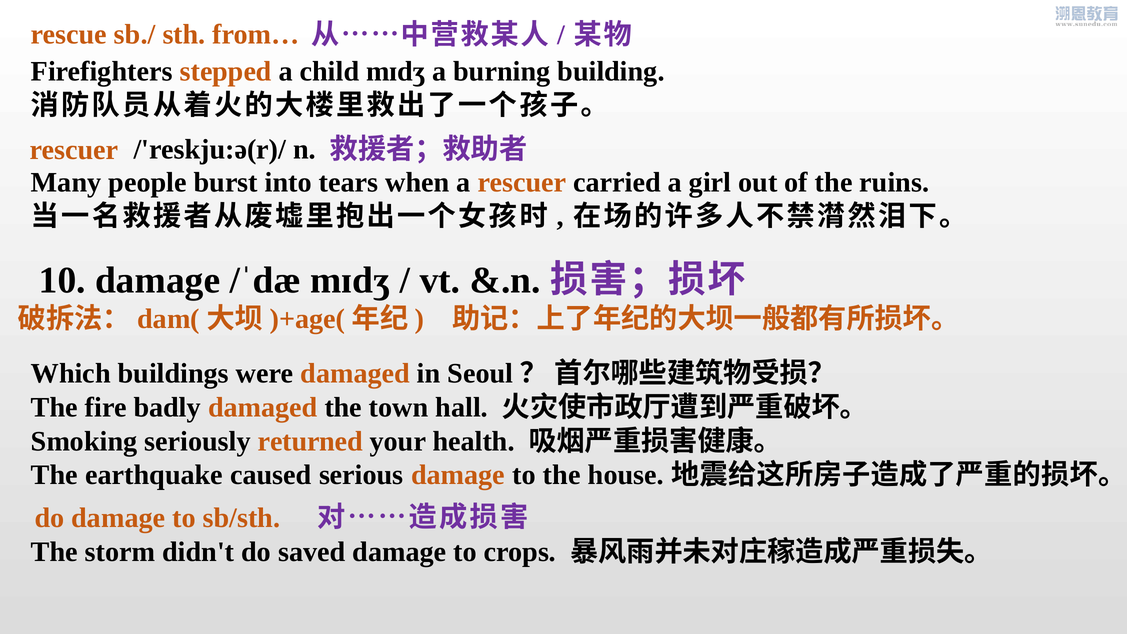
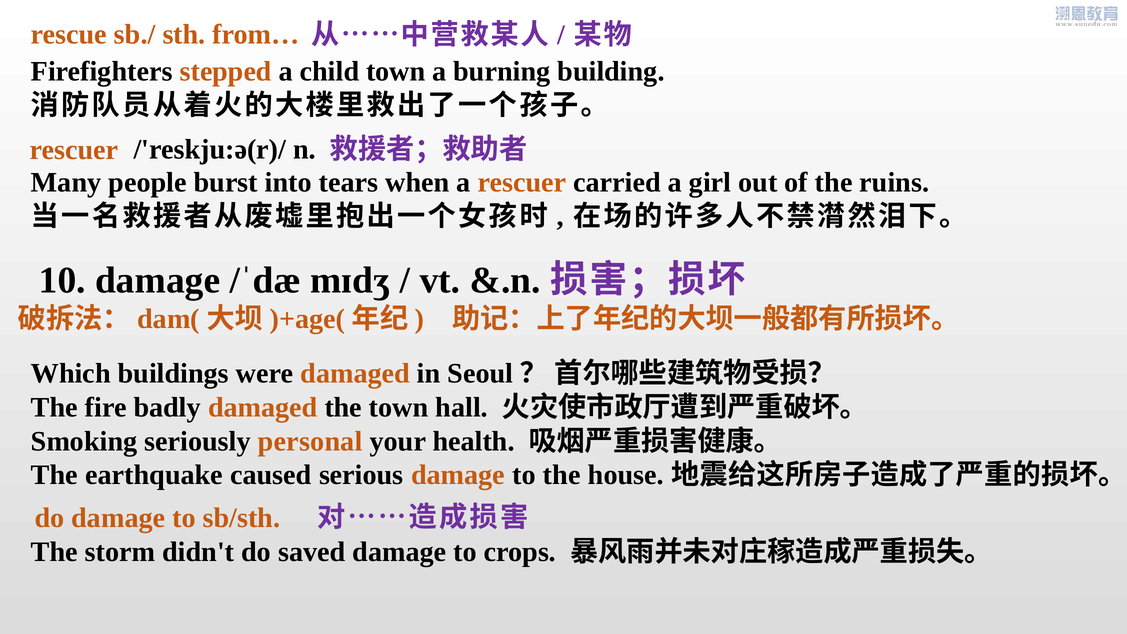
child mɪdʒ: mɪdʒ -> town (396, 72)
returned: returned -> personal (310, 441)
